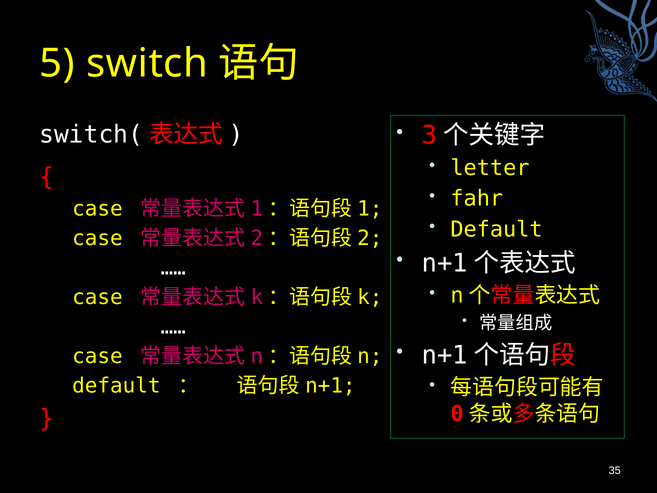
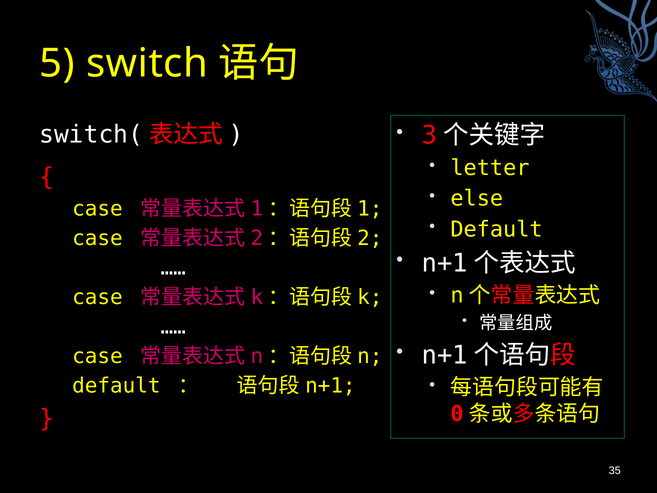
fahr: fahr -> else (477, 199)
